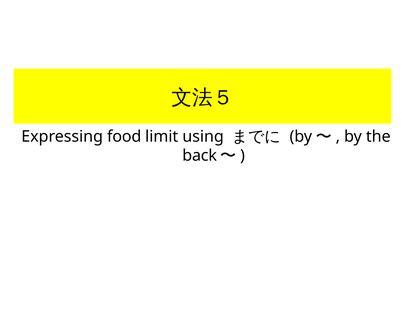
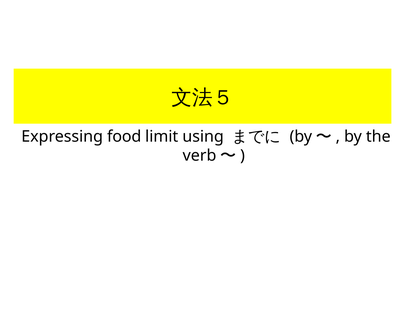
back: back -> verb (200, 156)
